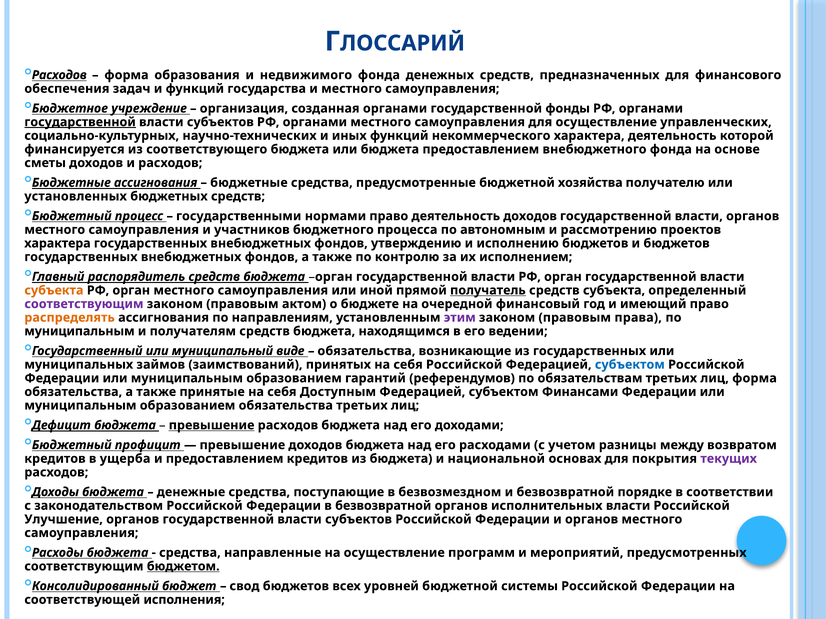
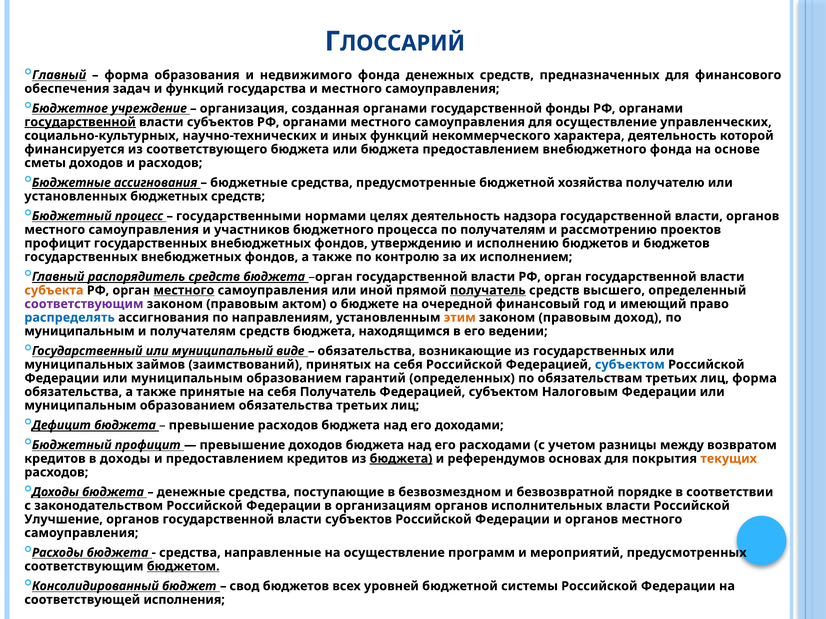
Расходов: Расходов -> Главный (59, 75)
нормами право: право -> целях (389, 216)
деятельность доходов: доходов -> надзора (530, 216)
по автономным: автономным -> получателям (503, 230)
характера: характера -> профицит (57, 244)
местного underline: none -> present (184, 291)
средств субъекта: субъекта -> высшего (614, 291)
распределять colour: orange -> blue (70, 318)
этим colour: purple -> orange (460, 318)
права: права -> доход (638, 318)
референдумов: референдумов -> определенных (462, 378)
себя Доступным: Доступным -> Получатель (338, 392)
Финансами: Финансами -> Налоговым (580, 392)
превышение underline: present -> none (212, 426)
в ущерба: ущерба -> доходы (125, 459)
бюджета underline: none -> present (401, 459)
национальной: национальной -> референдумов (496, 459)
текущих colour: purple -> orange (729, 459)
в безвозвратной: безвозвратной -> организациям (383, 506)
